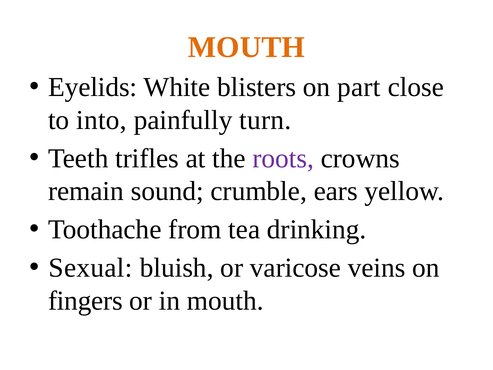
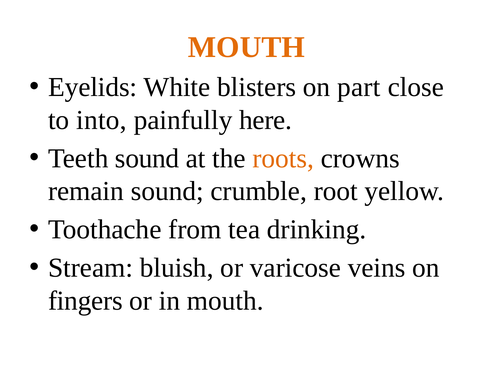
turn: turn -> here (266, 120)
Teeth trifles: trifles -> sound (147, 158)
roots colour: purple -> orange (283, 158)
ears: ears -> root (336, 191)
Sexual: Sexual -> Stream (91, 268)
